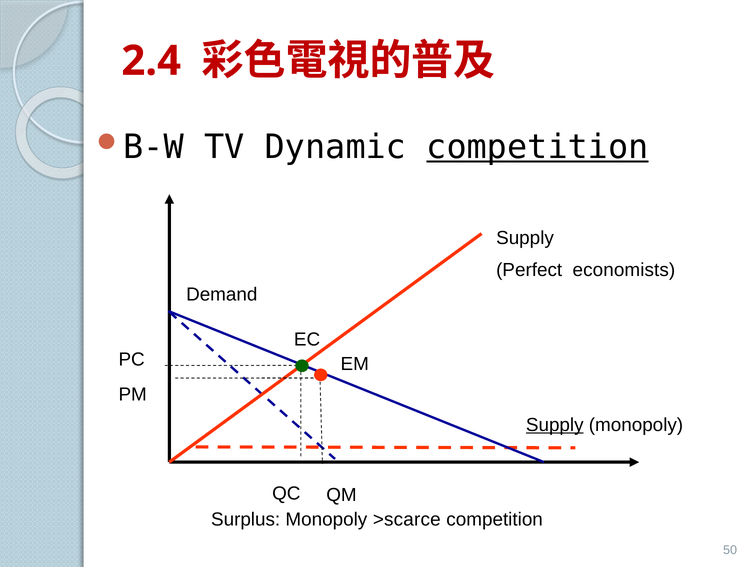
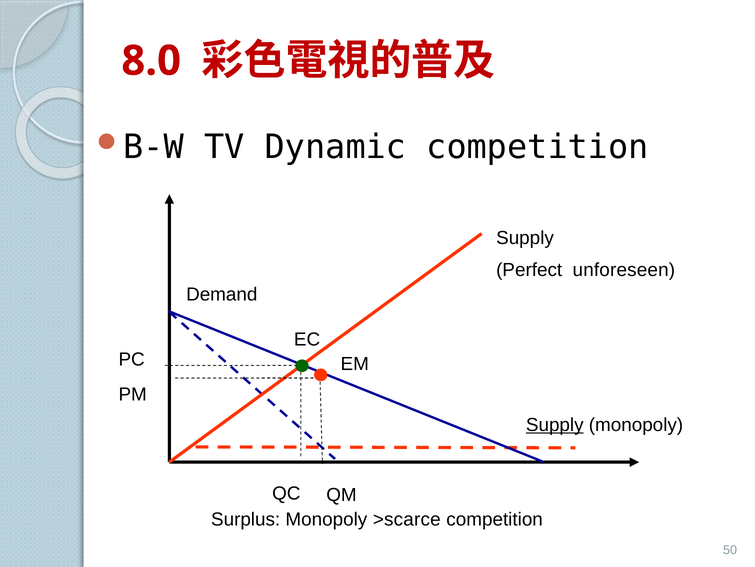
2.4: 2.4 -> 8.0 (151, 61)
competition underline: present -> none (537, 147)
economists: economists -> unforeseen (624, 270)
